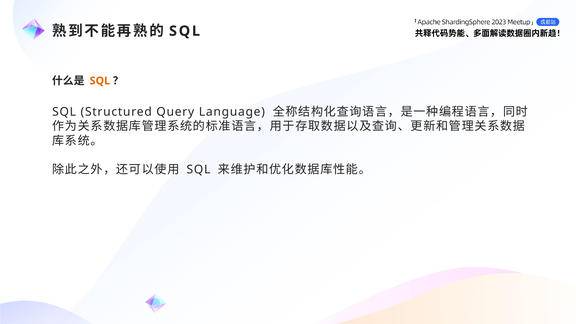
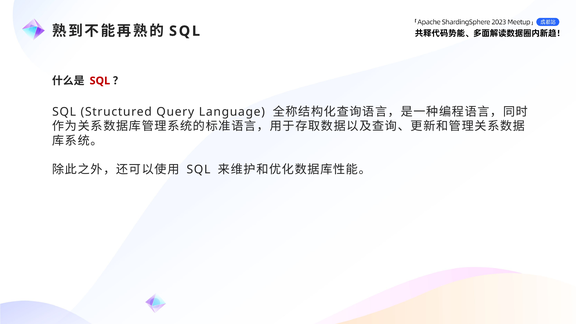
SQL colour: orange -> red (100, 81)
